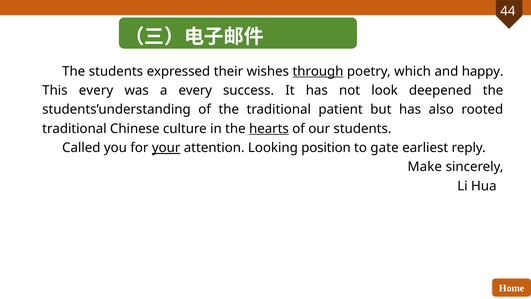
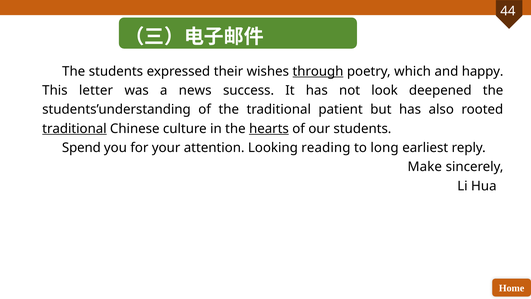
This every: every -> letter (96, 90)
a every: every -> news (195, 90)
traditional underline: none -> present (74, 129)
Called: Called -> Spend (81, 148)
your underline: present -> none (166, 148)
position: position -> reading (326, 148)
gate: gate -> long (385, 148)
